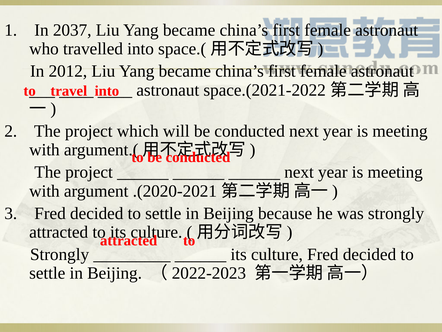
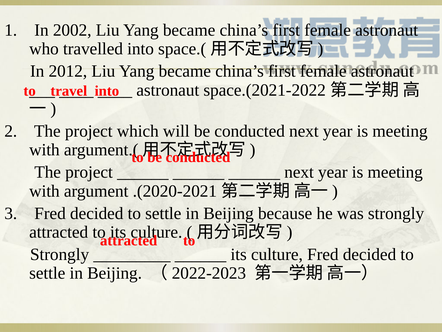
2037: 2037 -> 2002 (72, 30)
